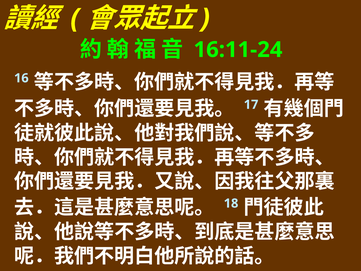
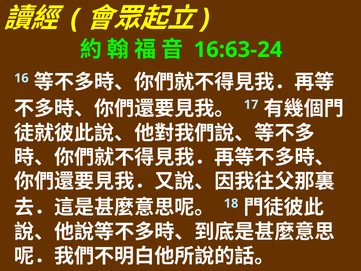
16:11-24: 16:11-24 -> 16:63-24 (238, 50)
